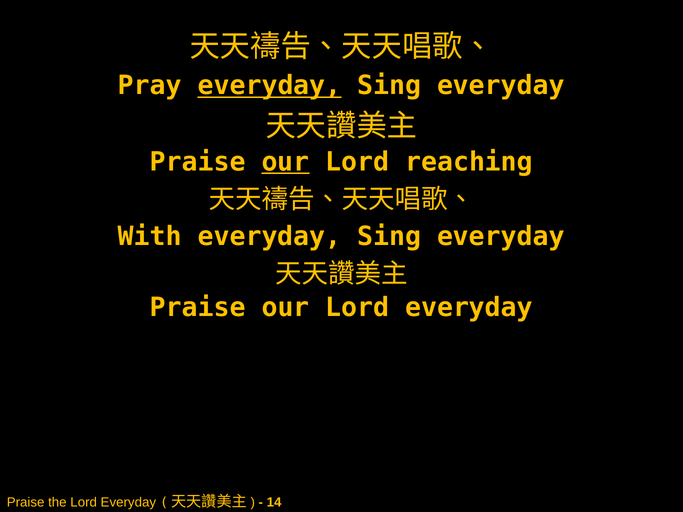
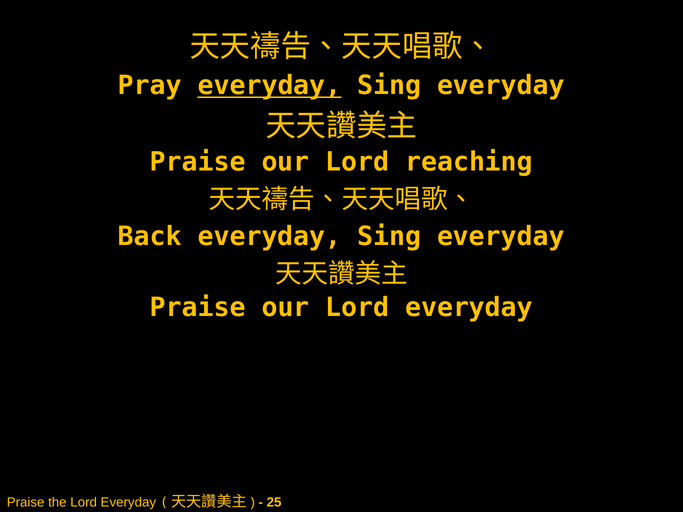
our underline: present -> none (285, 162)
With: With -> Back (150, 237)
14: 14 -> 25 (274, 503)
